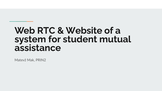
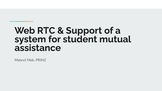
Website: Website -> Support (84, 31)
